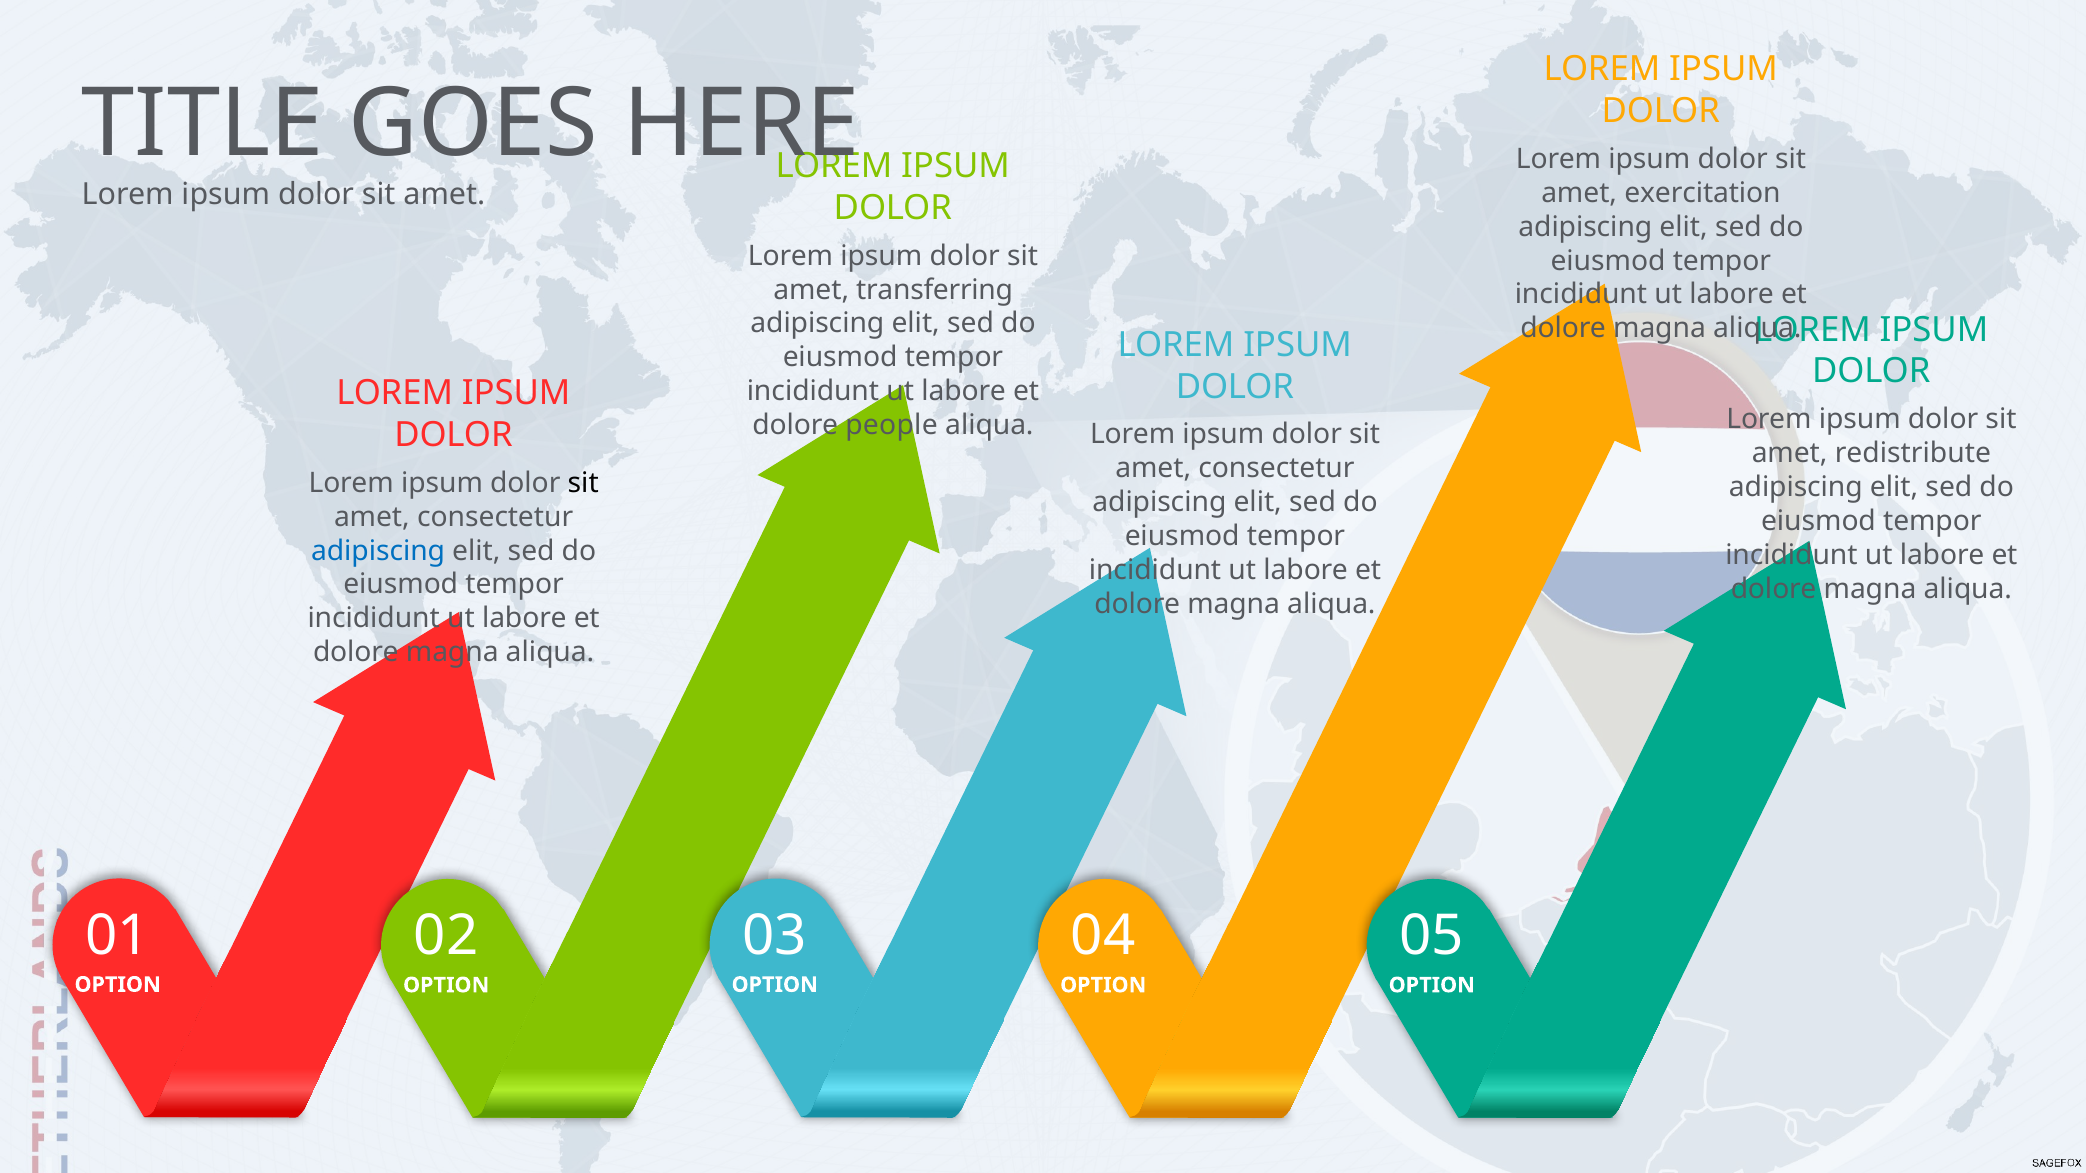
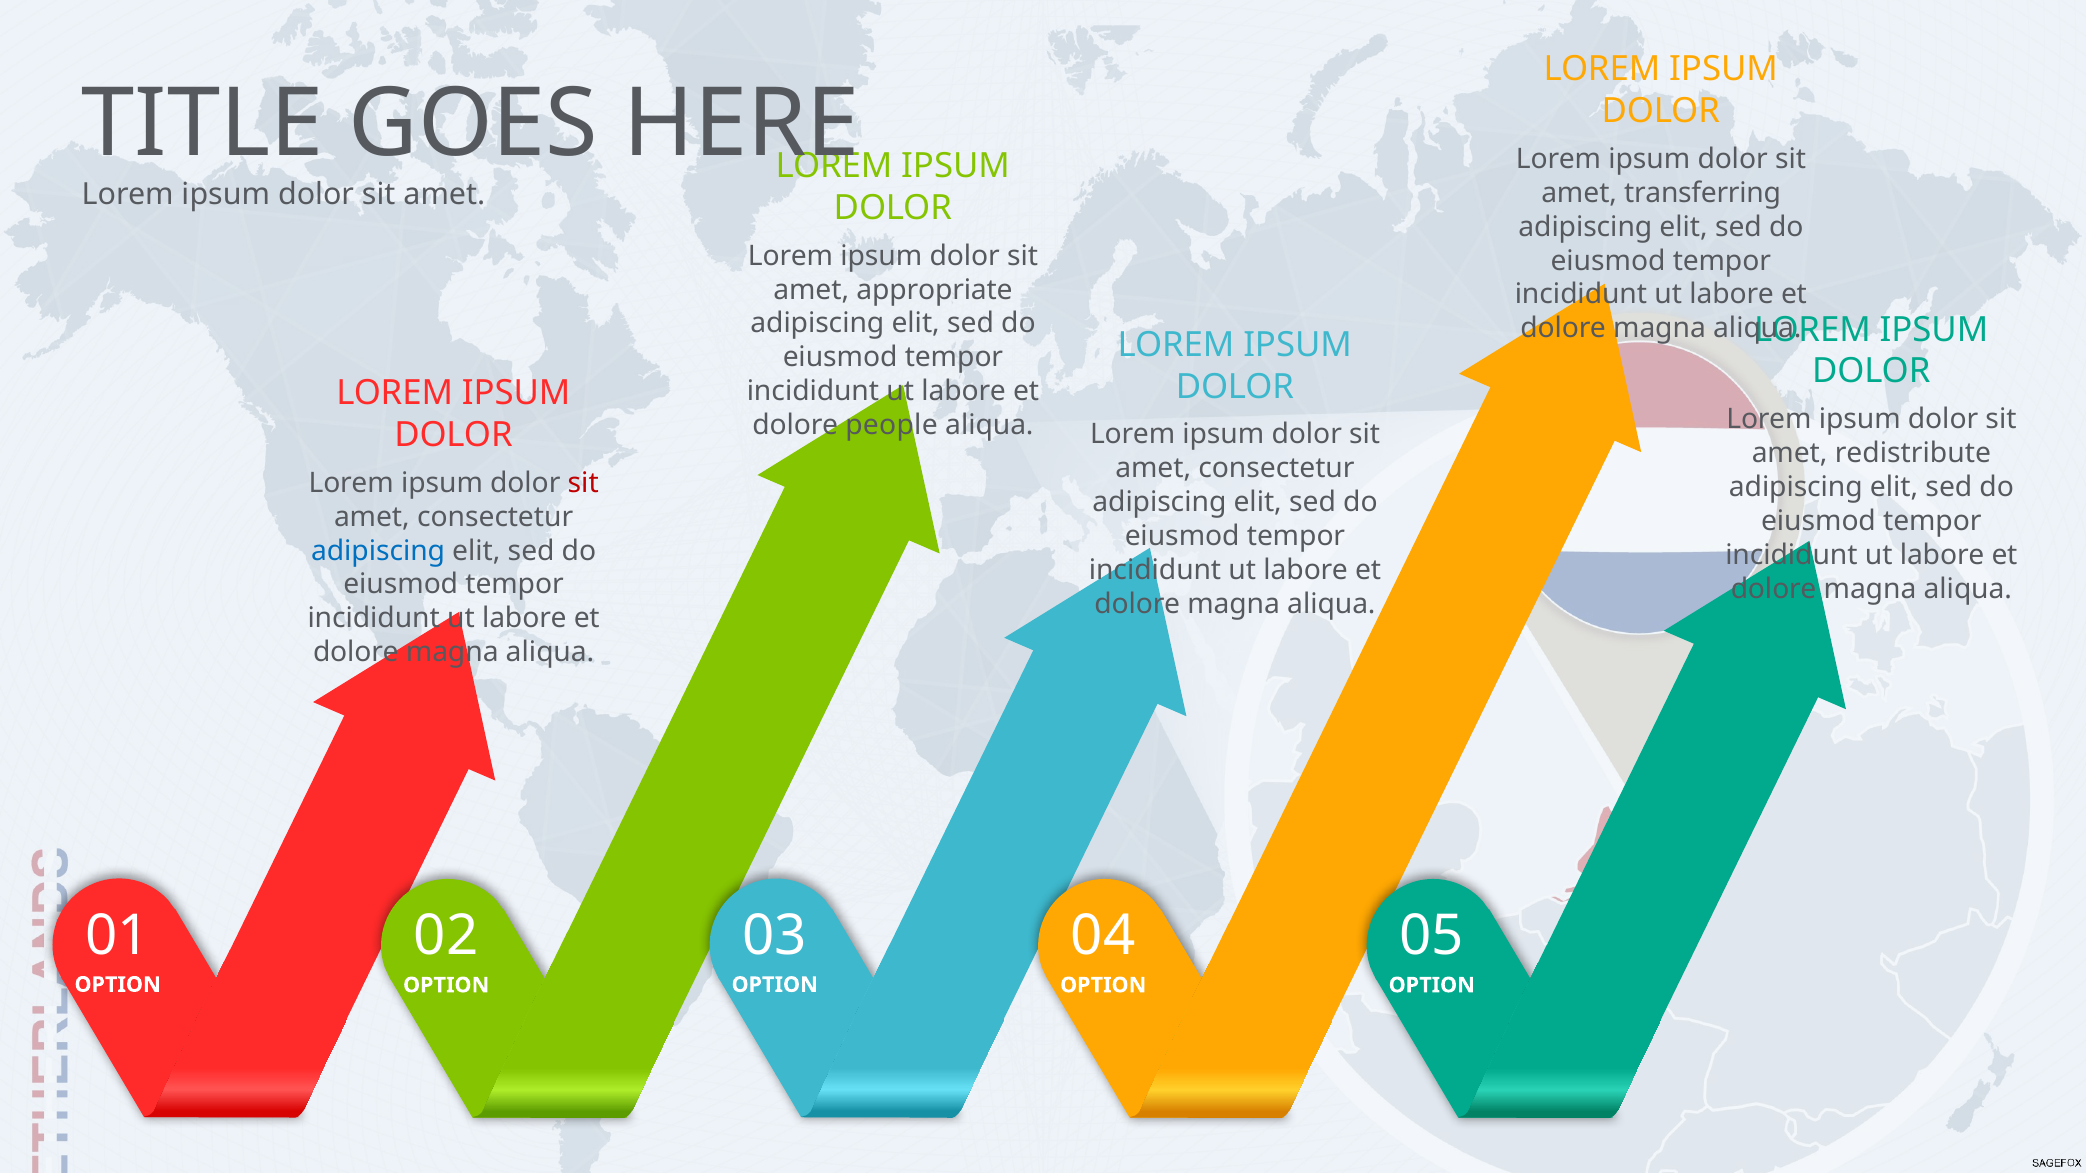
exercitation: exercitation -> transferring (1703, 193)
transferring: transferring -> appropriate (935, 290)
sit colour: black -> red (583, 483)
